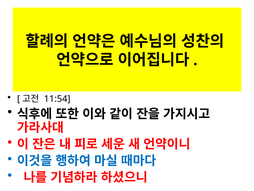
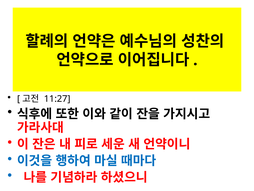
11:54: 11:54 -> 11:27 (57, 99)
